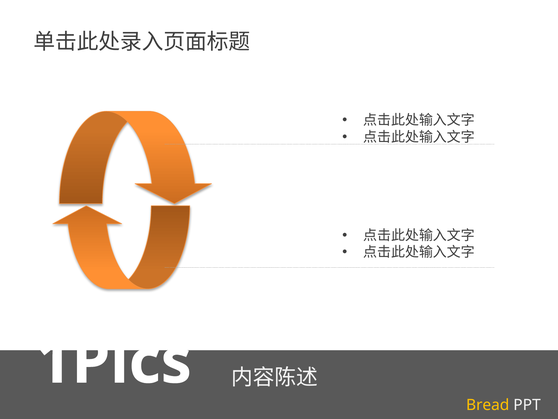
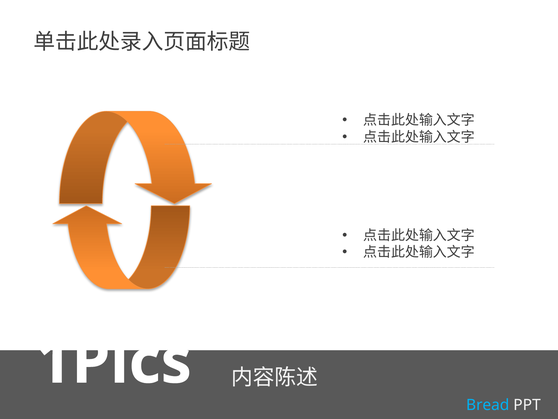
Bread colour: yellow -> light blue (488, 405)
